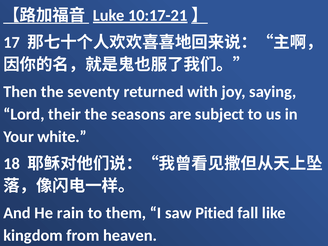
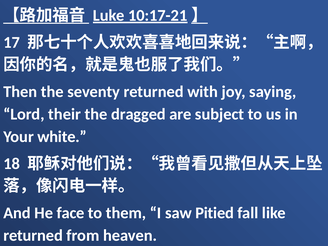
seasons: seasons -> dragged (138, 114)
rain: rain -> face (71, 213)
kingdom: kingdom -> returned (33, 235)
